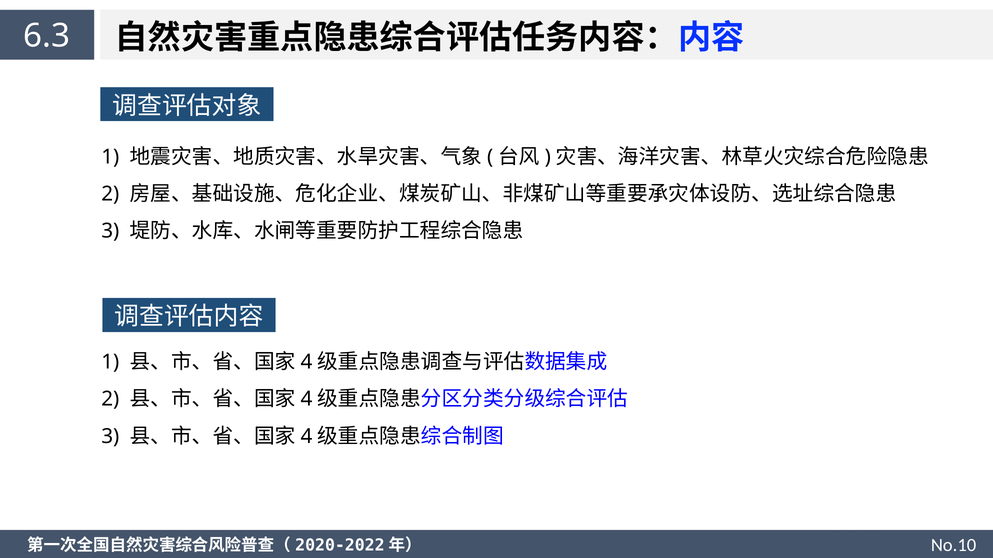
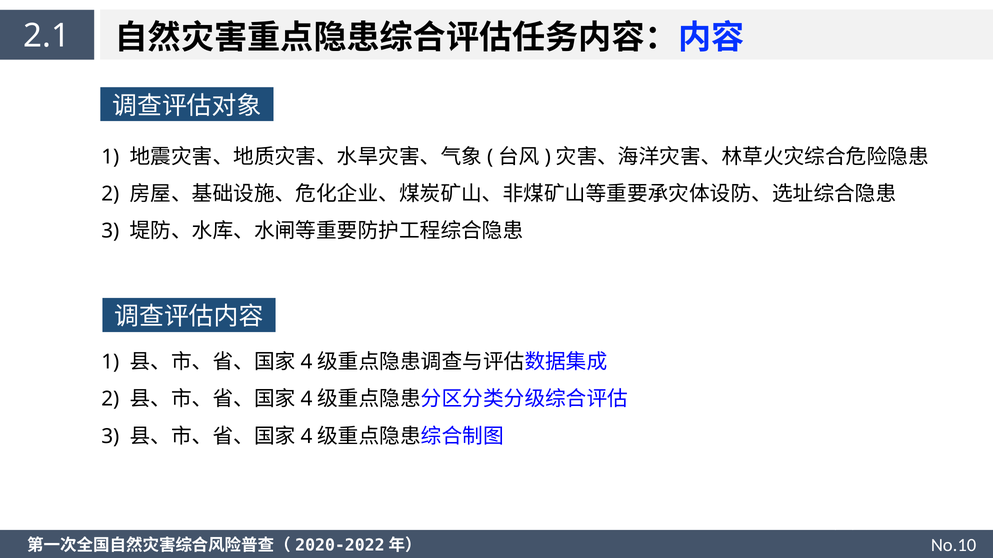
6.3: 6.3 -> 2.1 (47, 36)
